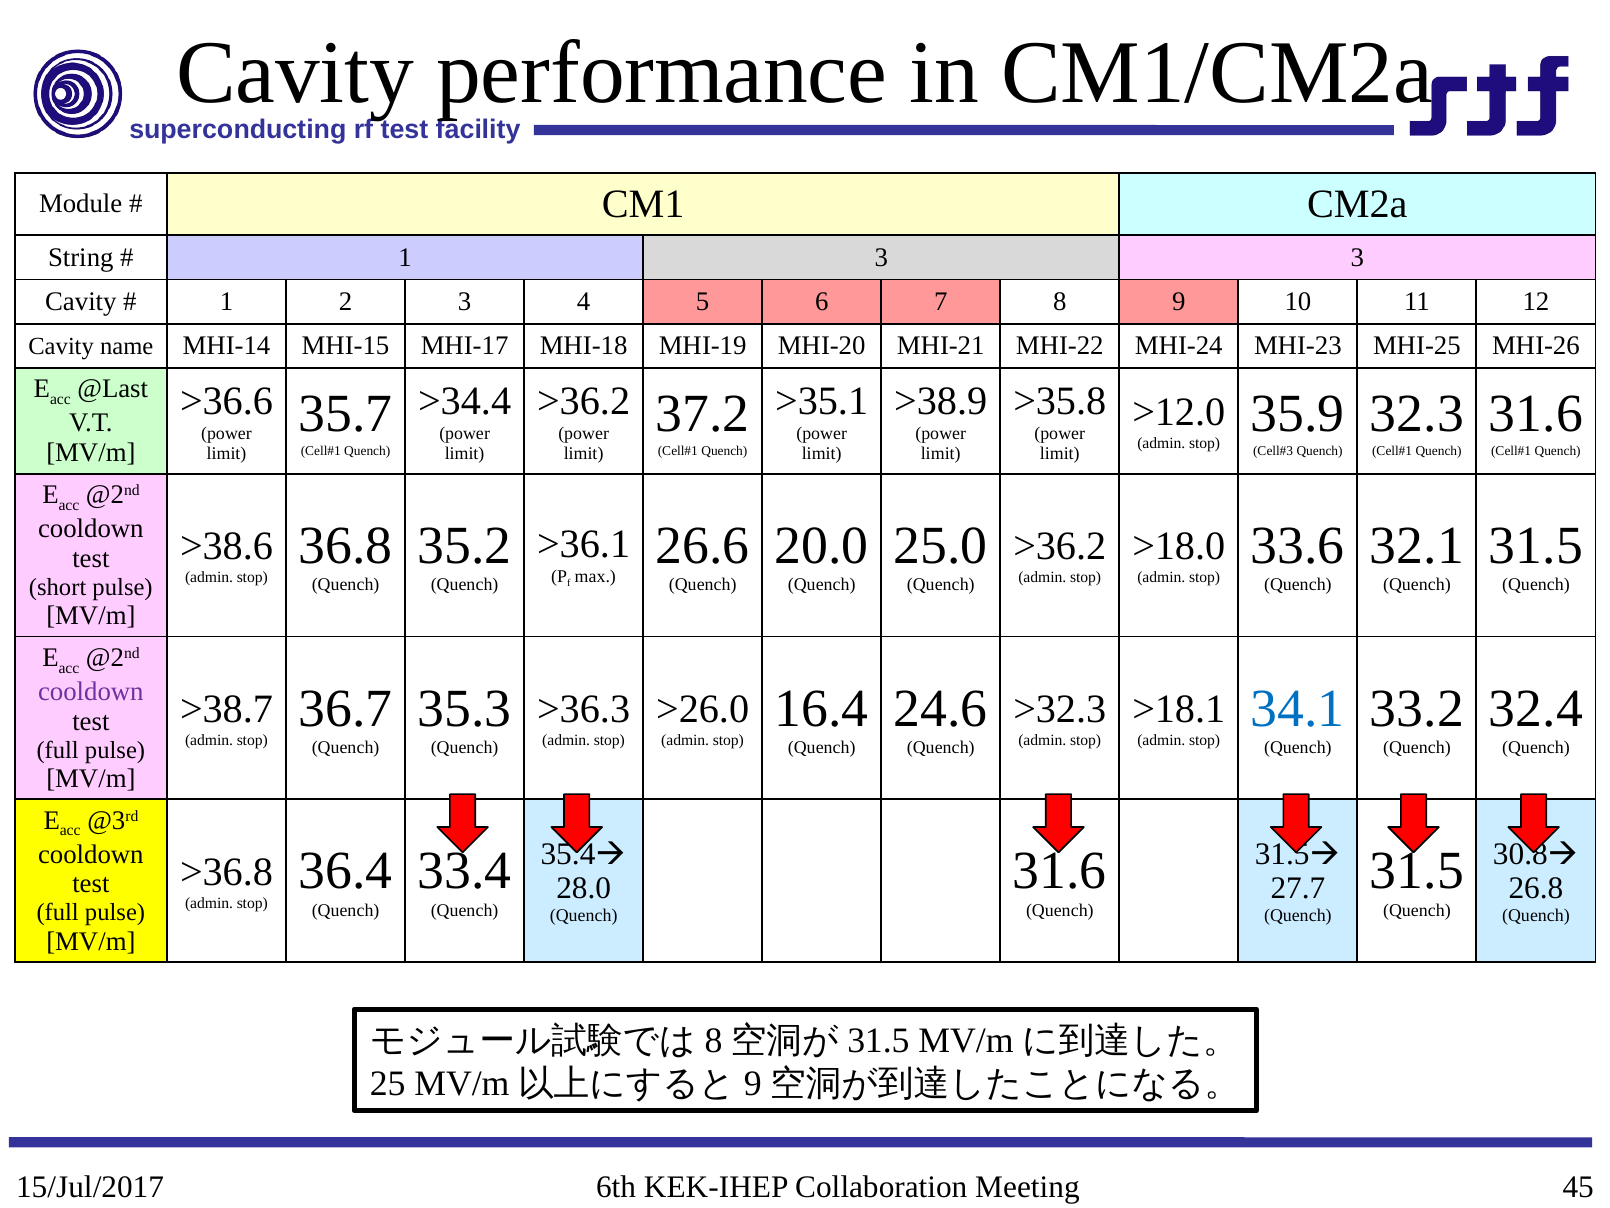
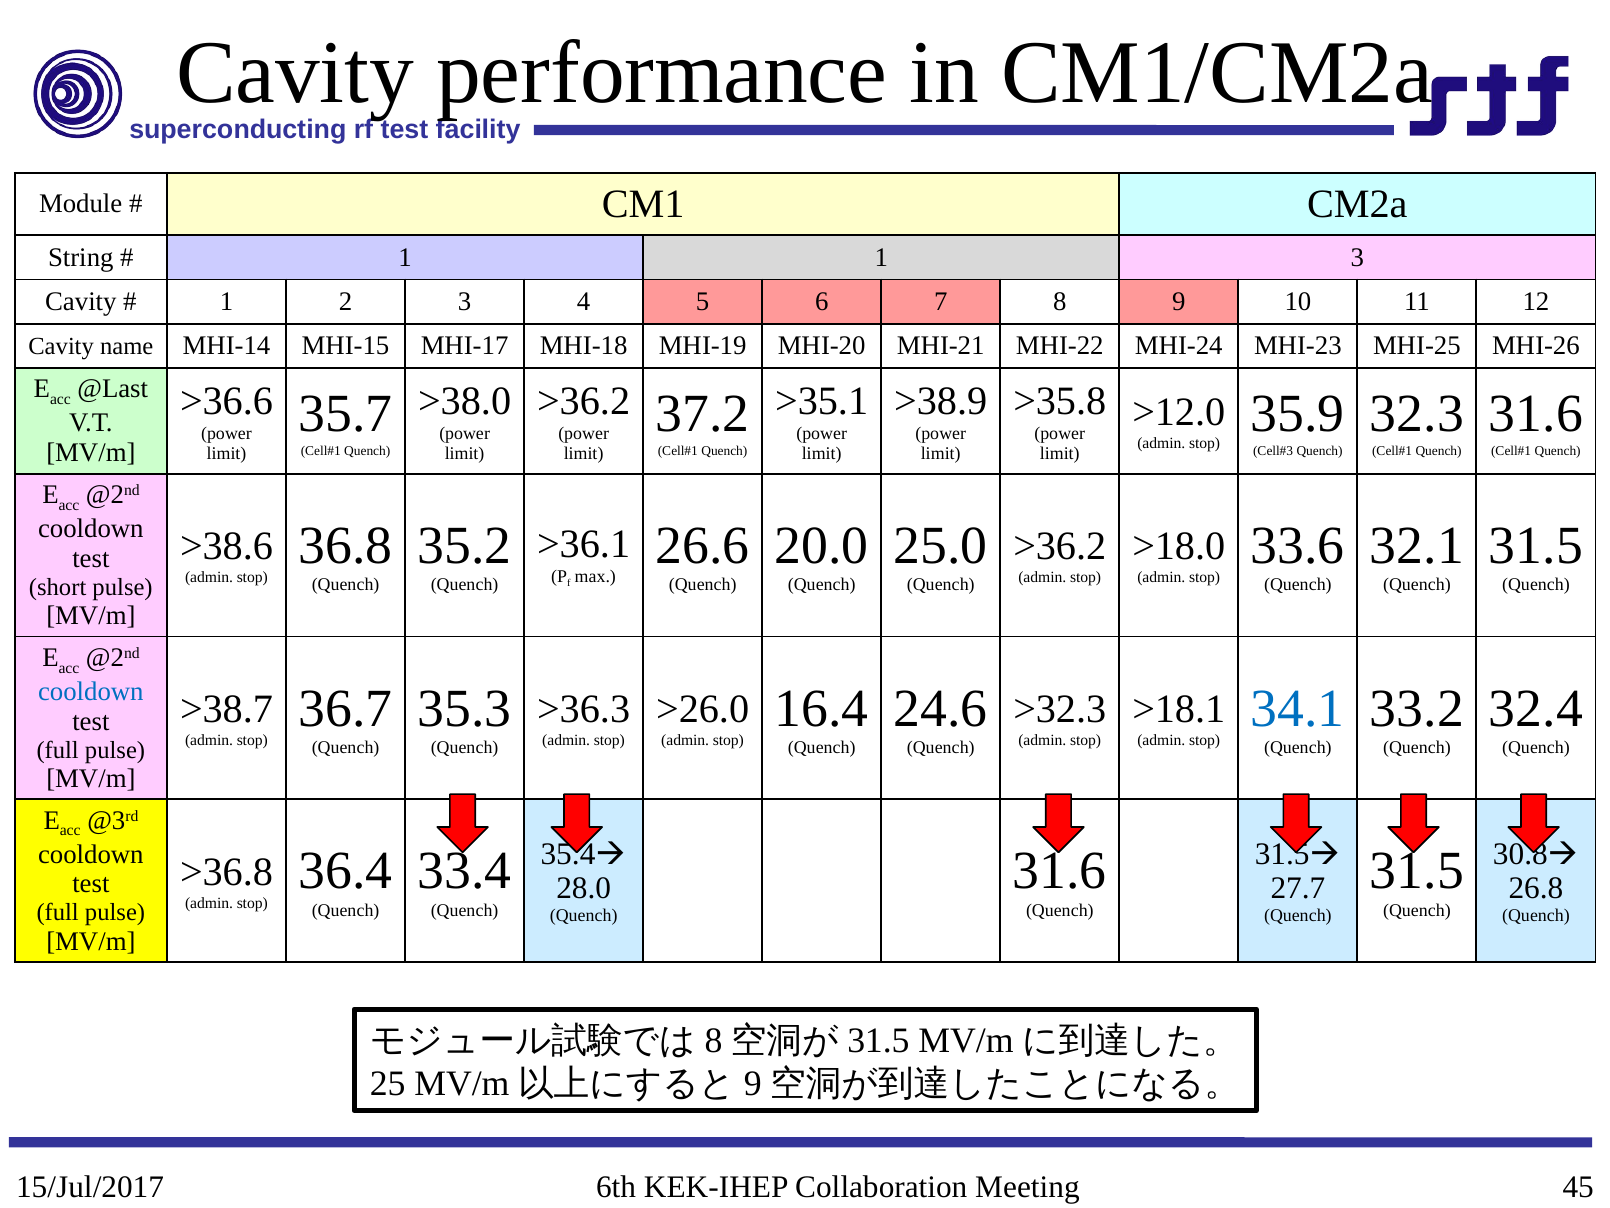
1 3: 3 -> 1 (881, 257)
>34.4: >34.4 -> >38.0 (465, 401)
cooldown colour: purple -> blue (91, 691)
